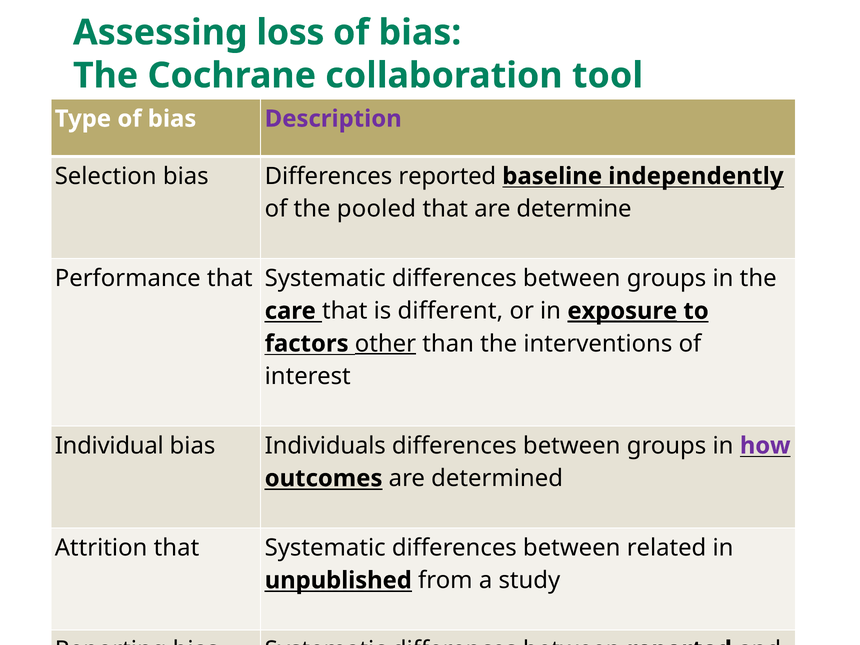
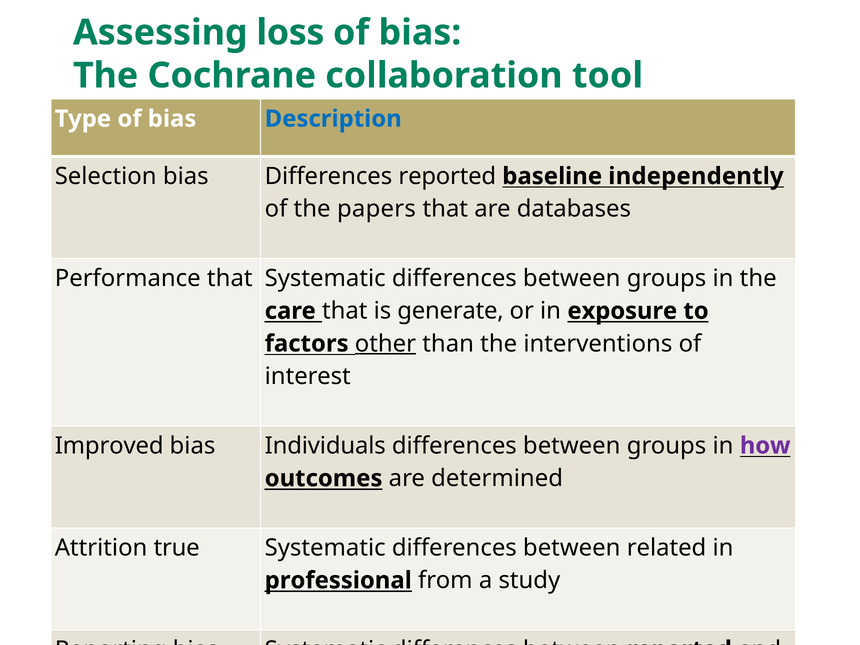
Description colour: purple -> blue (333, 119)
pooled: pooled -> papers (376, 209)
determine: determine -> databases (574, 209)
different: different -> generate (451, 311)
exposure underline: present -> none (622, 311)
Individual: Individual -> Improved (109, 446)
Attrition that: that -> true (177, 548)
unpublished: unpublished -> professional (338, 580)
